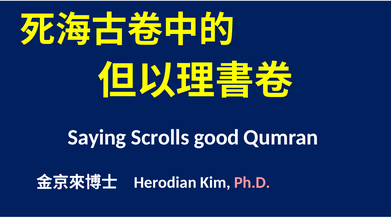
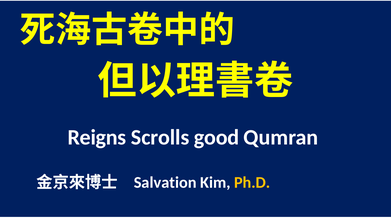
Saying: Saying -> Reigns (97, 137)
Herodian: Herodian -> Salvation (165, 182)
Ph.D colour: pink -> yellow (252, 182)
